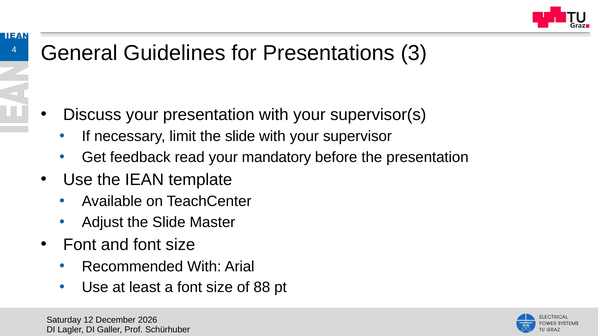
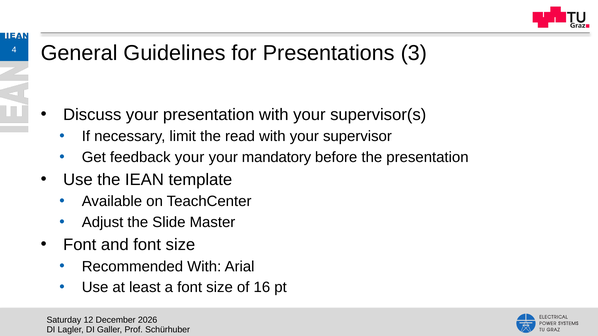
limit the slide: slide -> read (240, 136)
feedback read: read -> your (190, 157)
88: 88 -> 16 (262, 288)
